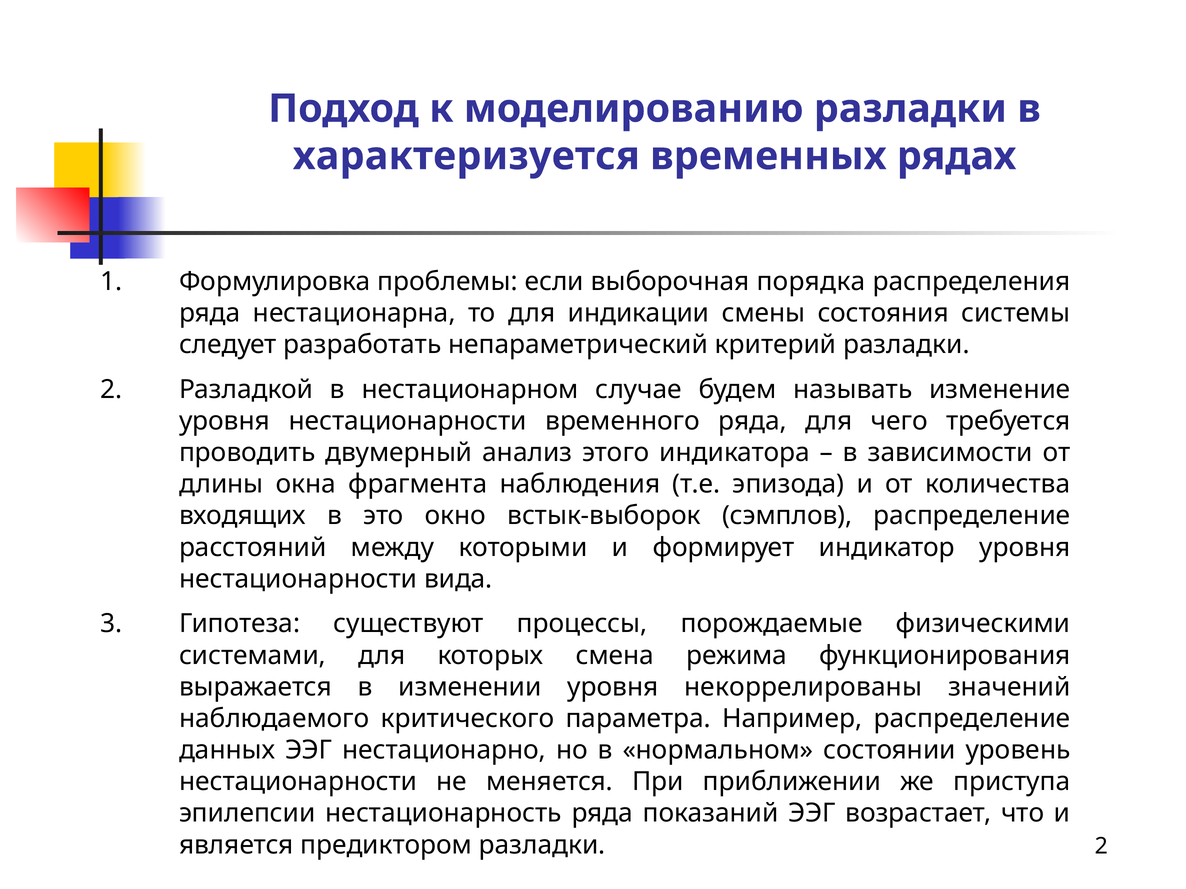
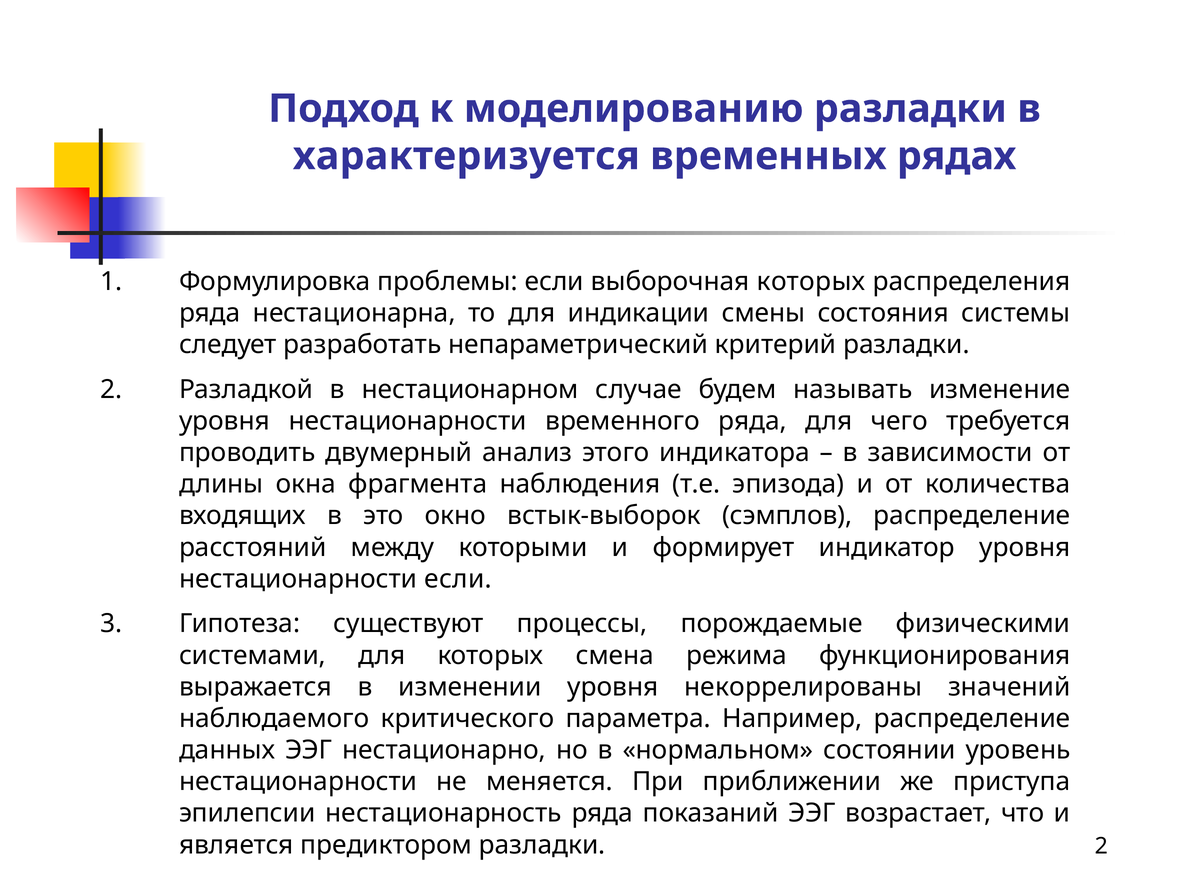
выборочная порядка: порядка -> которых (811, 282)
нестационарности вида: вида -> если (458, 579)
